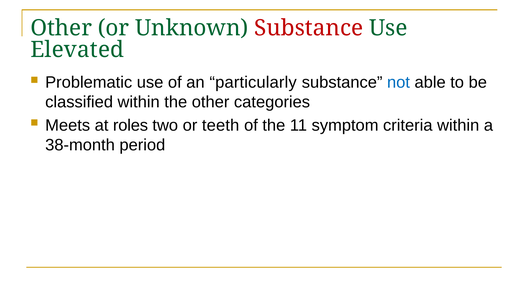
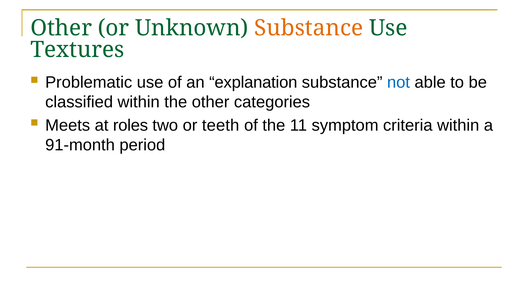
Substance colour: red -> orange (309, 28)
Elevated: Elevated -> Textures (77, 50)
particularly: particularly -> explanation (253, 82)
38-month: 38-month -> 91-month (80, 145)
